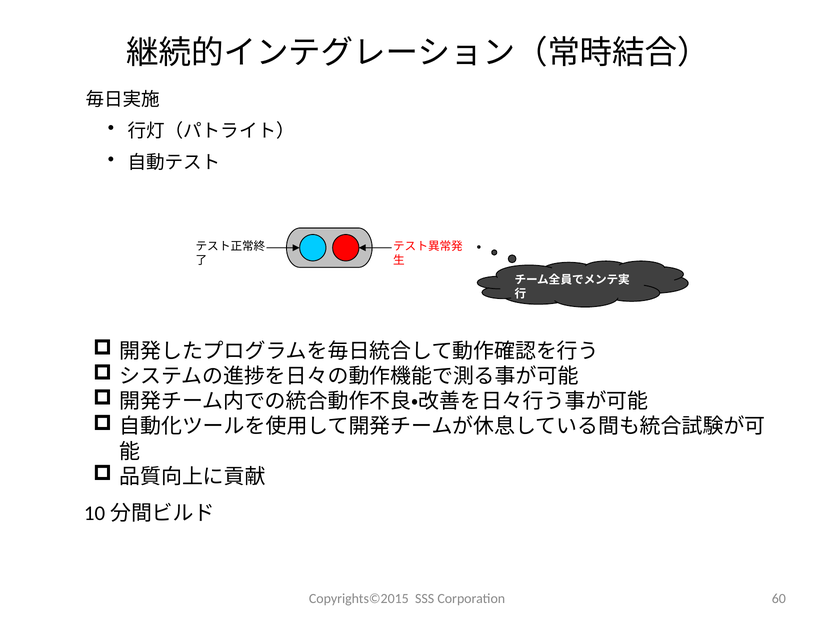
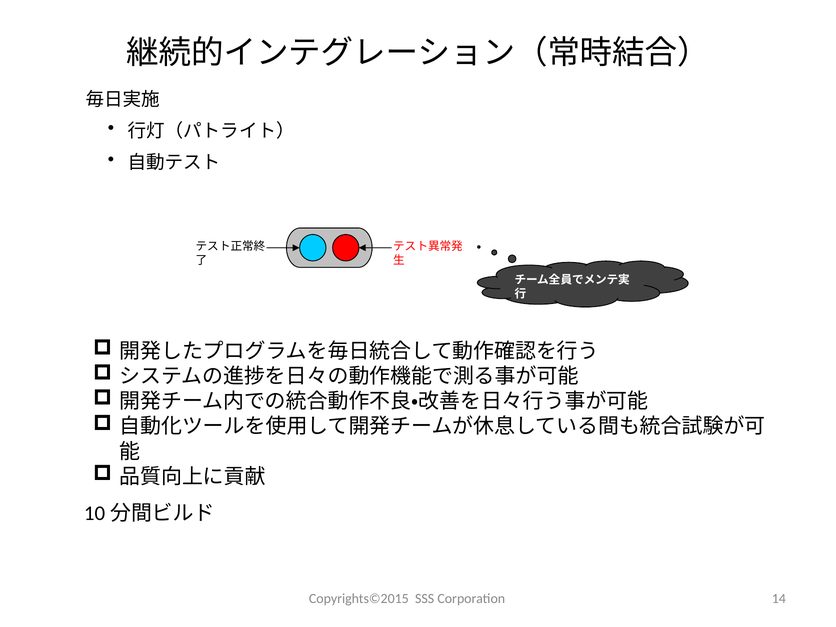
60: 60 -> 14 (779, 599)
